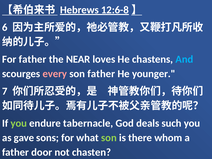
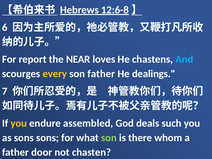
For father: father -> report (33, 59)
every colour: pink -> yellow (55, 74)
younger: younger -> dealings (154, 74)
you colour: light green -> yellow (19, 123)
tabernacle: tabernacle -> assembled (88, 123)
as gave: gave -> sons (24, 138)
